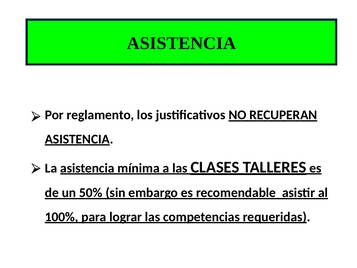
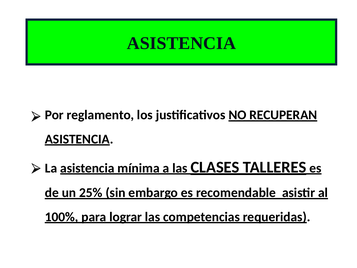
50%: 50% -> 25% (91, 193)
